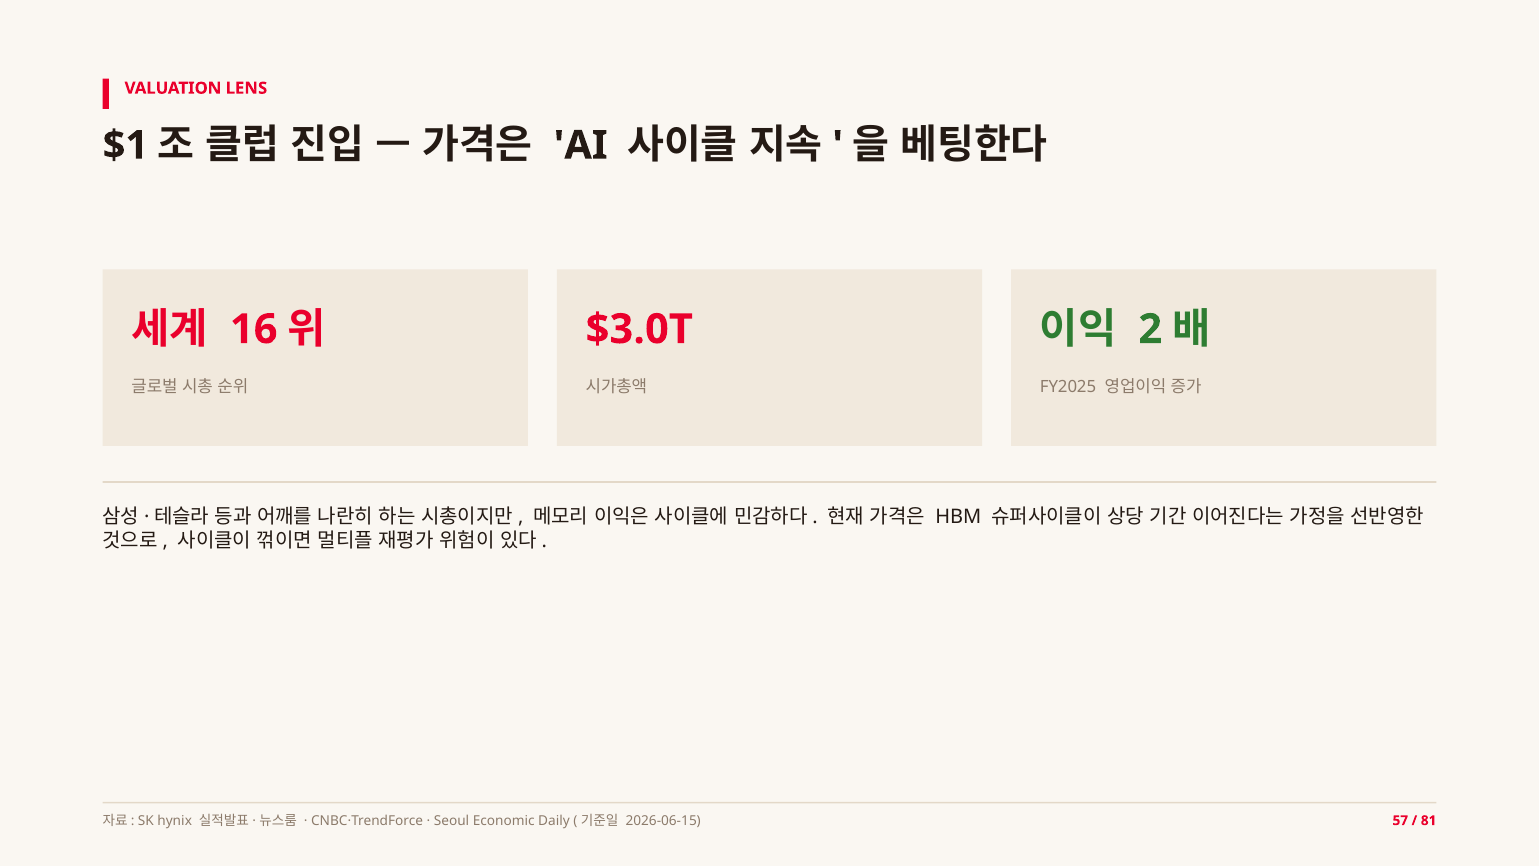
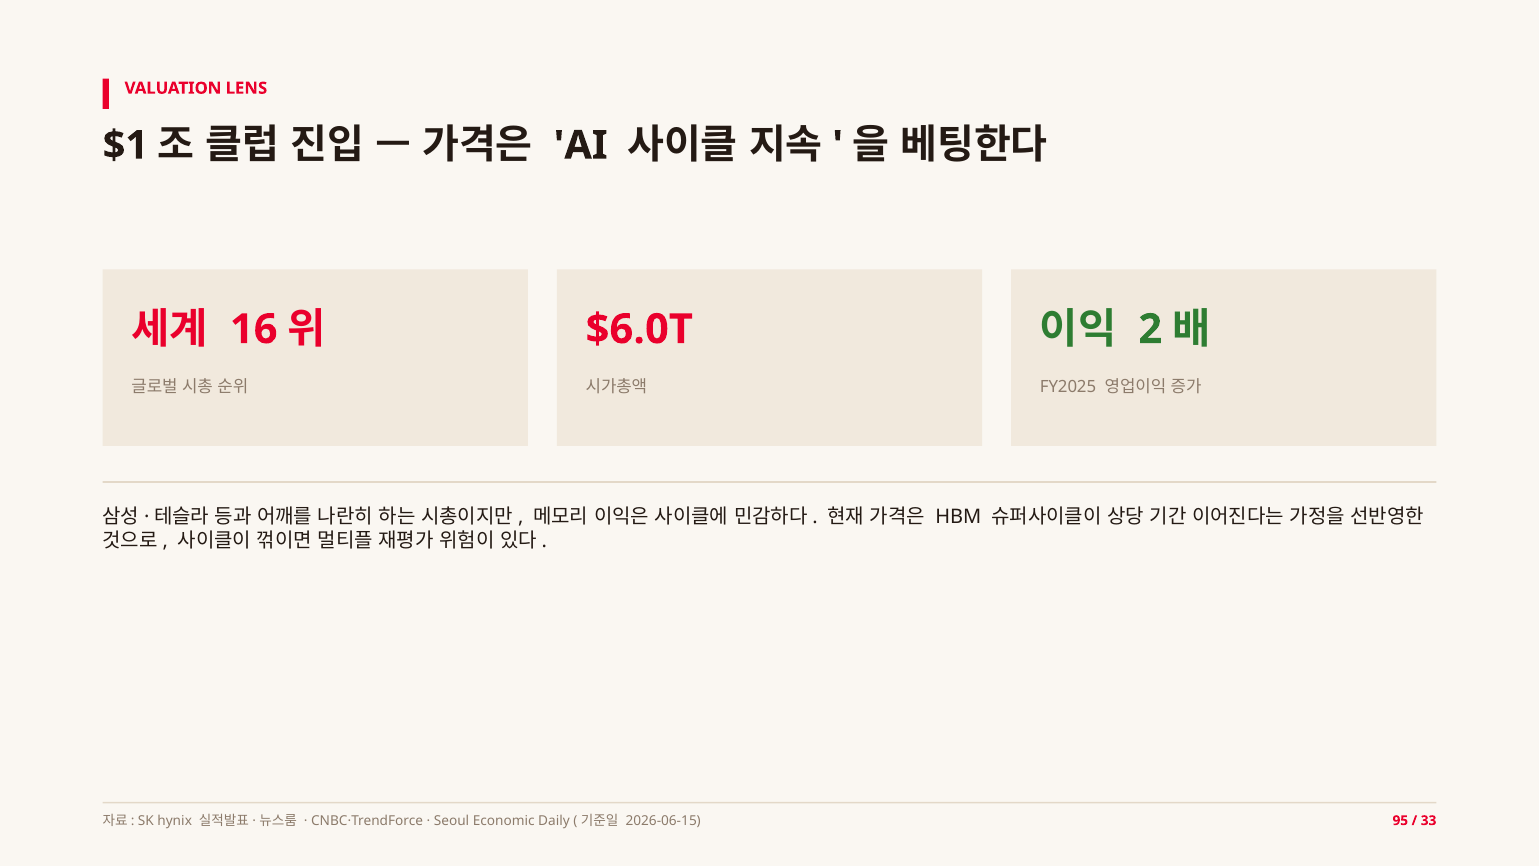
$3.0T: $3.0T -> $6.0T (639, 329)
57: 57 -> 95 (1400, 820)
81: 81 -> 33 (1429, 820)
